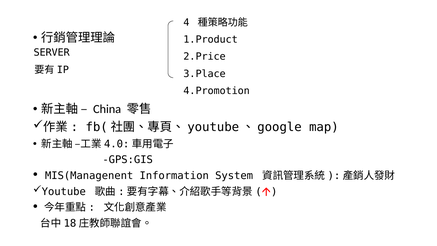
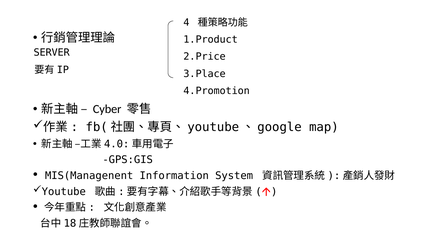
China: China -> Cyber (107, 109)
